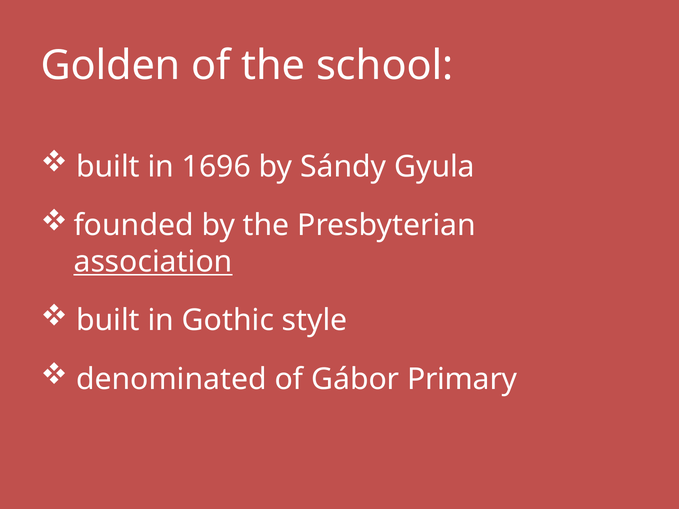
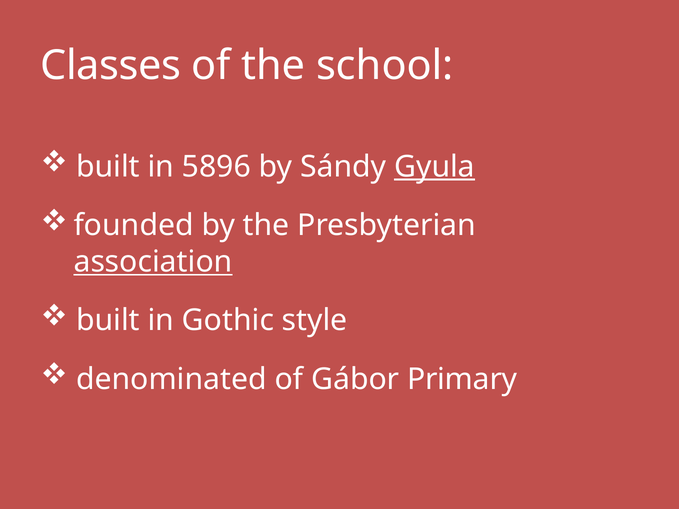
Golden: Golden -> Classes (111, 66)
1696: 1696 -> 5896 (216, 167)
Gyula underline: none -> present (435, 167)
